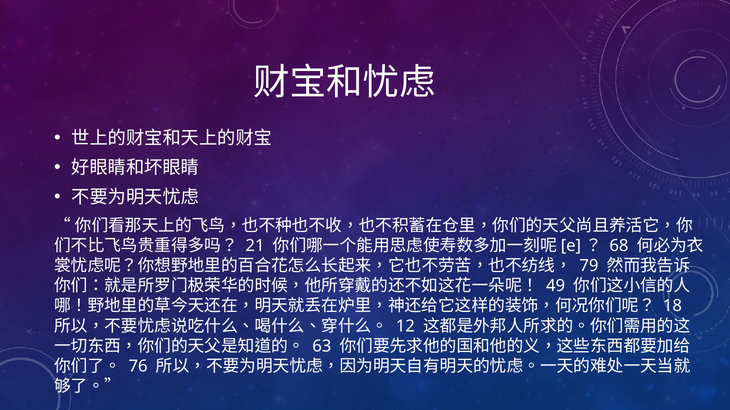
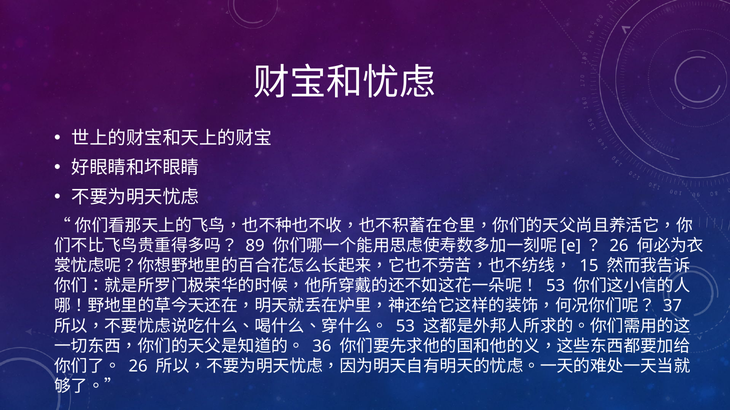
21: 21 -> 89 (255, 246)
68: 68 -> 26 (619, 246)
79: 79 -> 15 (589, 266)
49: 49 -> 53 (556, 286)
18: 18 -> 37 (673, 306)
12: 12 -> 53 (405, 327)
63: 63 -> 36 (322, 347)
76: 76 -> 26 (138, 367)
